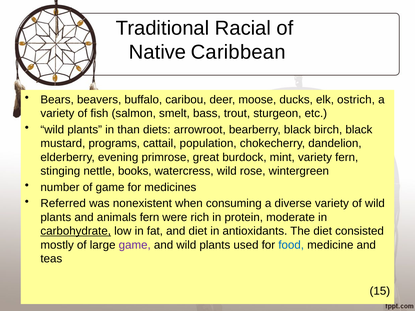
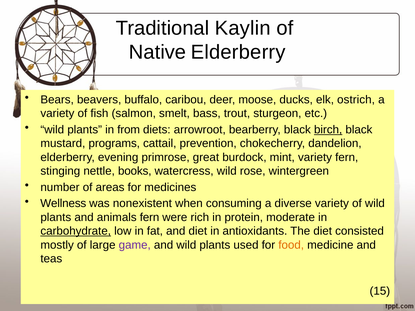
Racial: Racial -> Kaylin (243, 28)
Native Caribbean: Caribbean -> Elderberry (238, 52)
than: than -> from (129, 130)
birch underline: none -> present (328, 130)
population: population -> prevention (208, 144)
of game: game -> areas (110, 187)
Referred: Referred -> Wellness (63, 204)
food colour: blue -> orange (291, 245)
